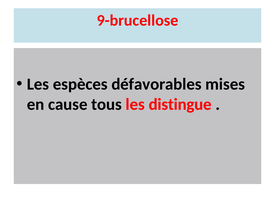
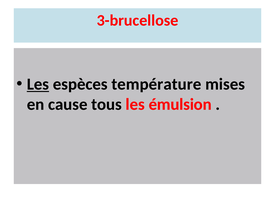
9-brucellose: 9-brucellose -> 3-brucellose (137, 20)
Les underline: none -> present (38, 84)
défavorables: défavorables -> température (156, 84)
distingue: distingue -> émulsion (180, 105)
